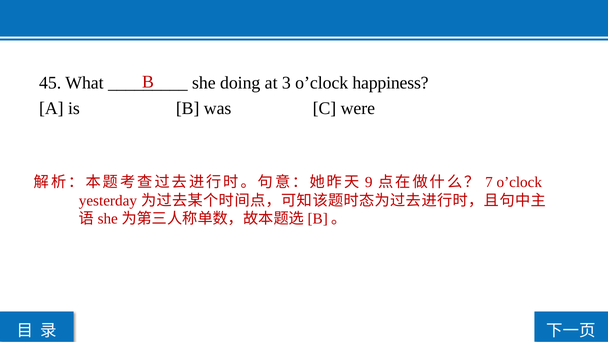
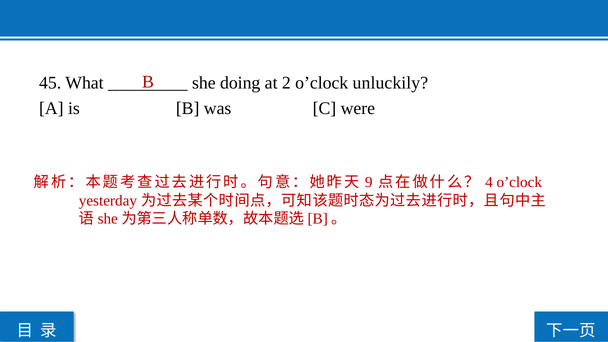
3: 3 -> 2 (286, 83)
happiness: happiness -> unluckily (390, 83)
7: 7 -> 4 (489, 182)
